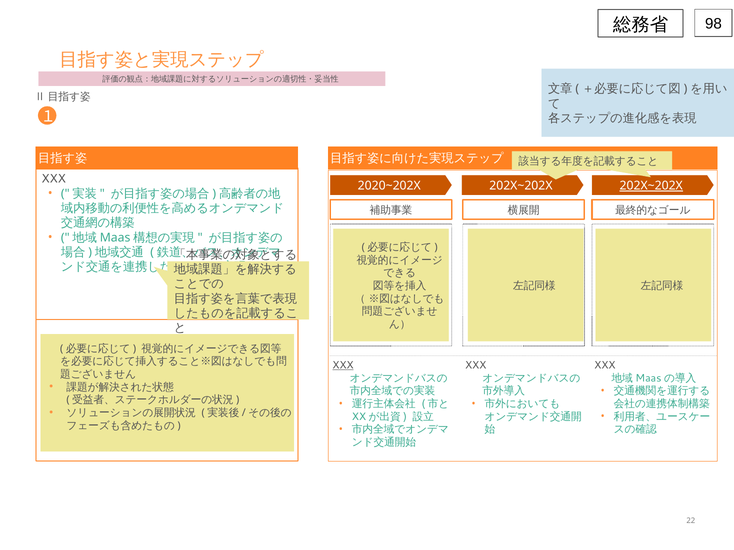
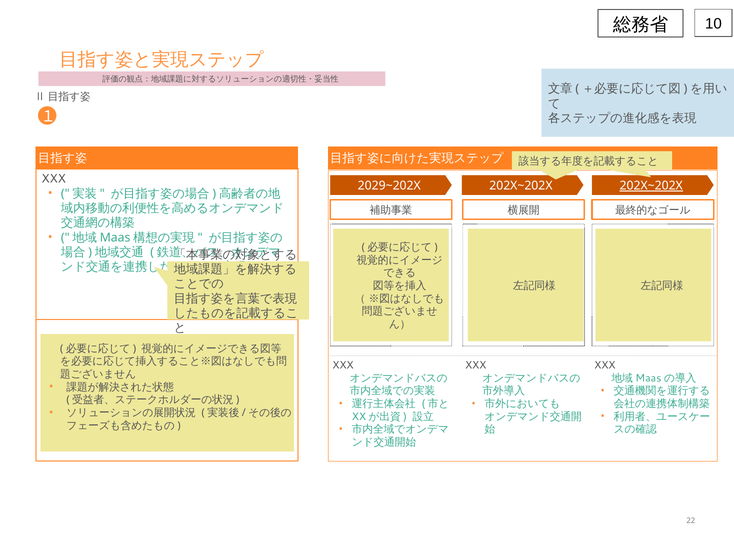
98: 98 -> 10 (713, 24)
2020~202X: 2020~202X -> 2029~202X (389, 186)
XXX underline: present -> none (343, 366)
